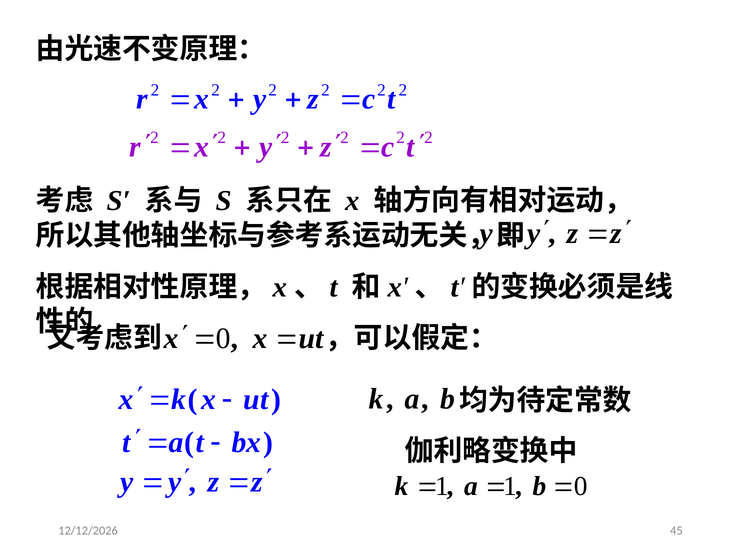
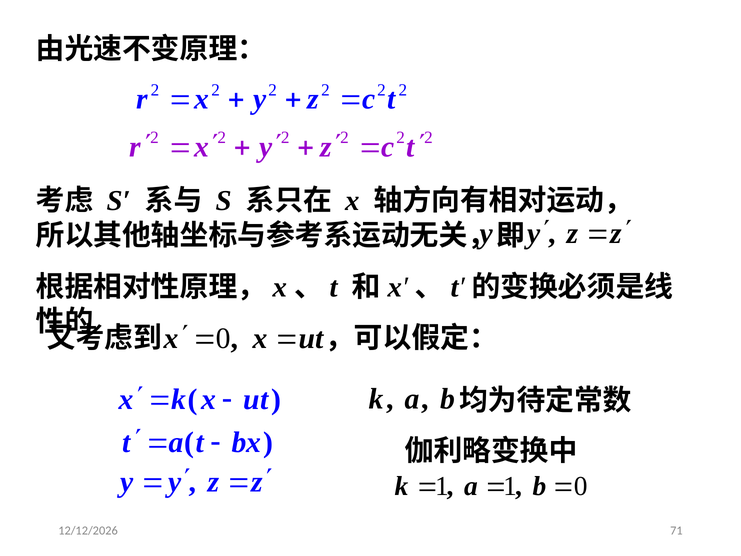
45: 45 -> 71 (676, 531)
